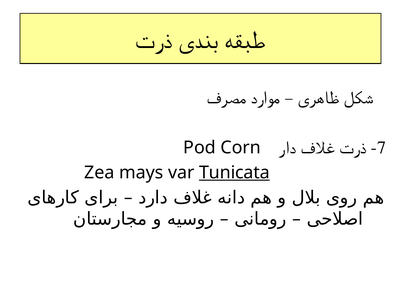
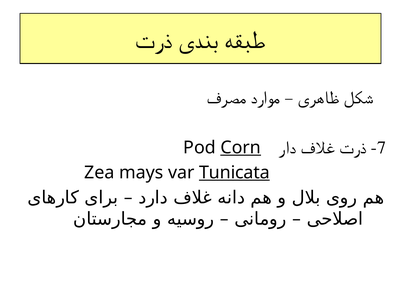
Corn underline: none -> present (241, 147)
